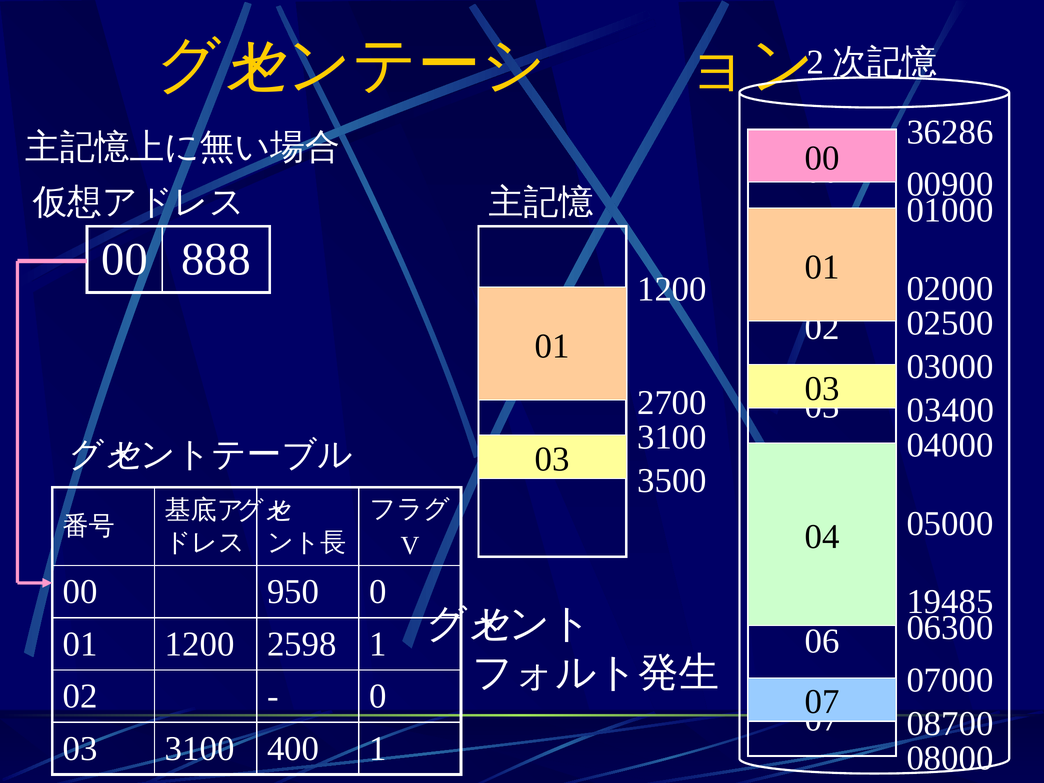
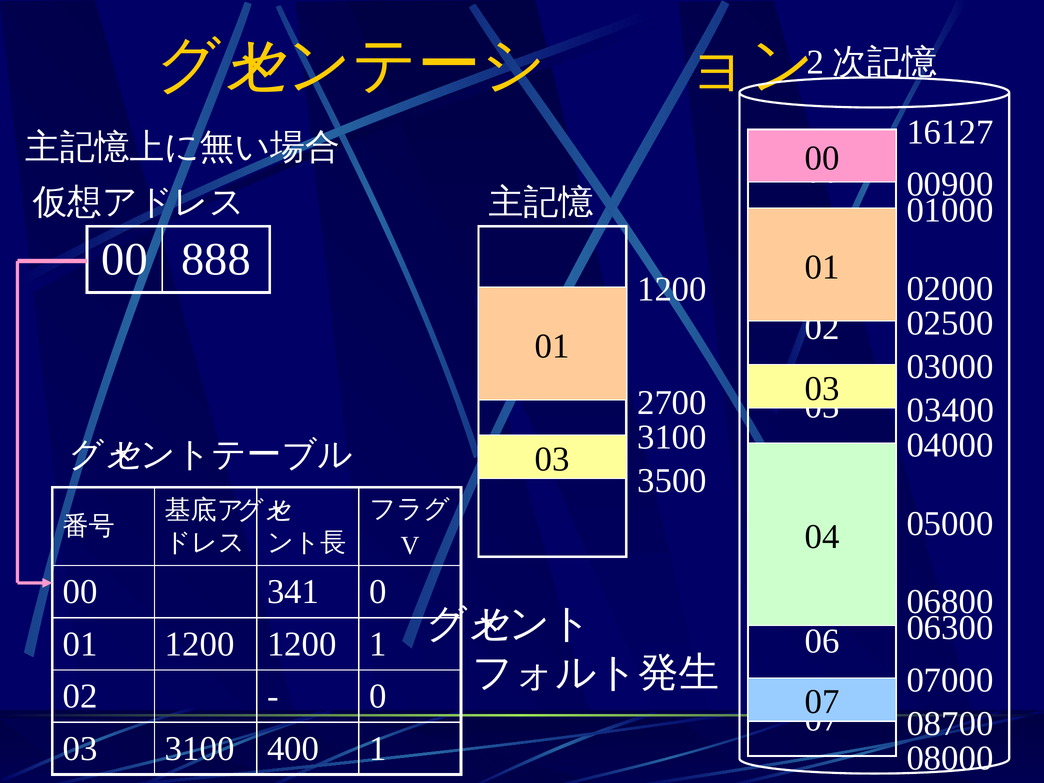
36286: 36286 -> 16127 (950, 132)
950: 950 -> 341 (293, 592)
19485: 19485 -> 06800 (950, 602)
1200 2598: 2598 -> 1200 (302, 644)
